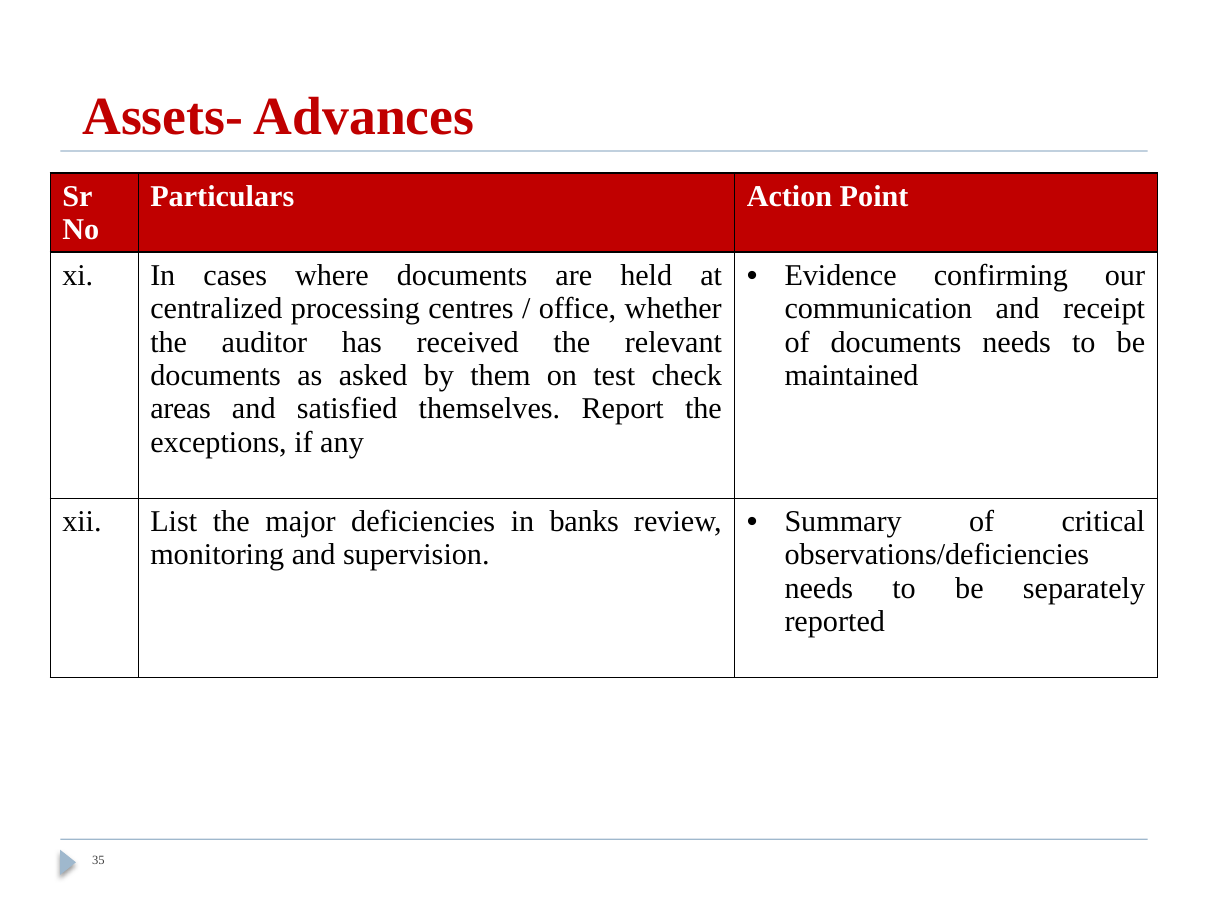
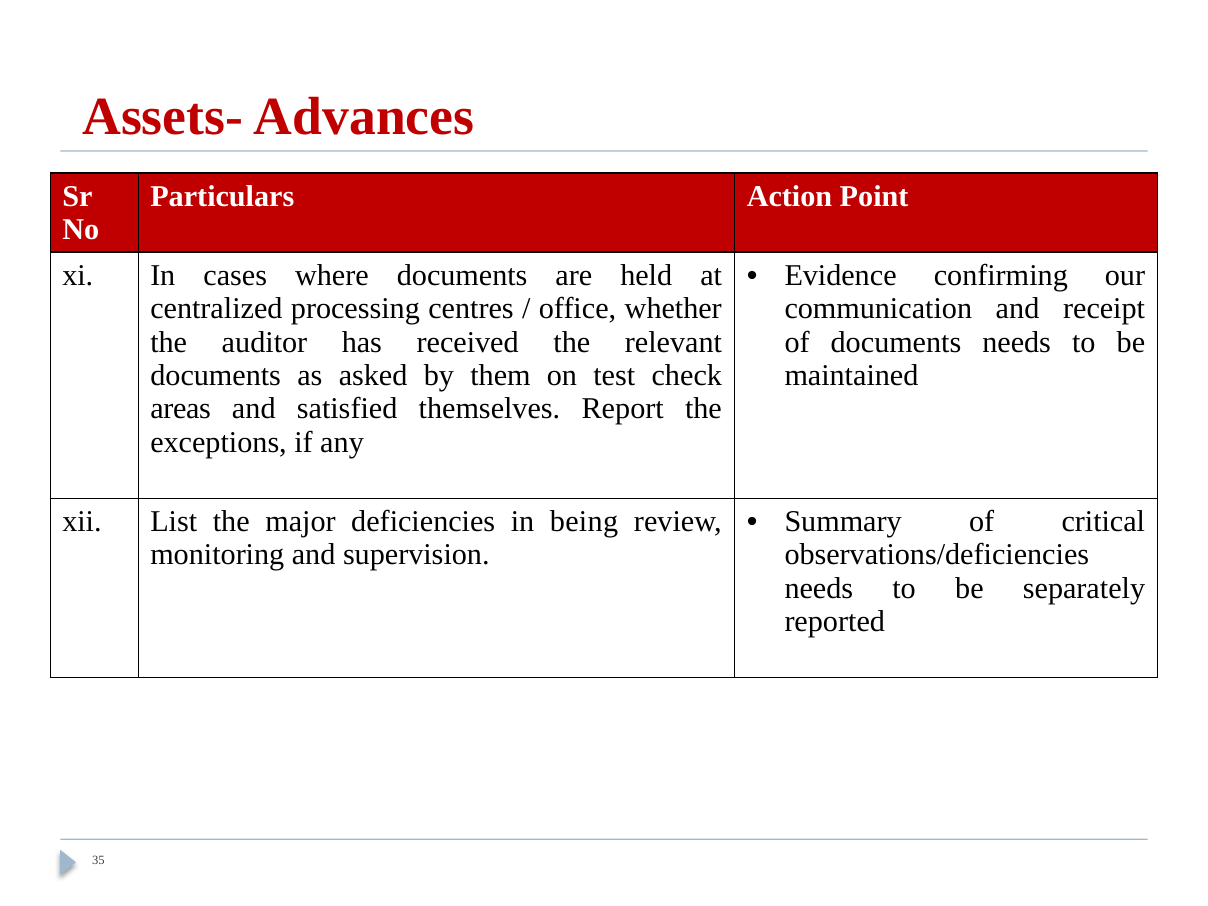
banks: banks -> being (584, 521)
